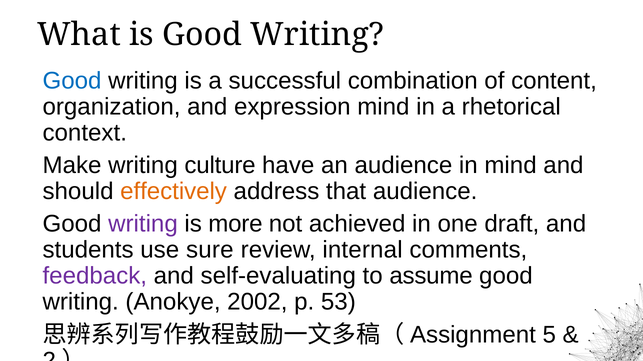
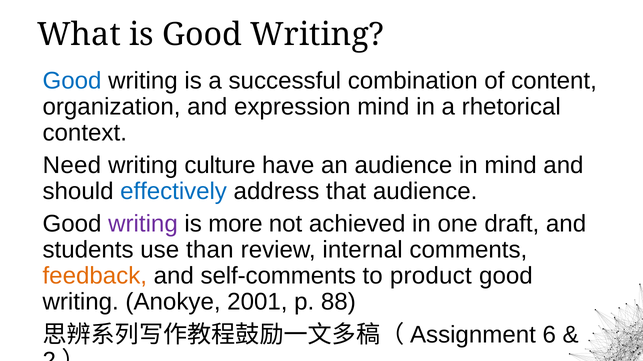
Make: Make -> Need (72, 166)
effectively colour: orange -> blue (174, 192)
sure: sure -> than (210, 251)
feedback colour: purple -> orange (95, 277)
self-evaluating: self-evaluating -> self-comments (278, 277)
assume: assume -> product (431, 277)
2002: 2002 -> 2001 (257, 303)
53: 53 -> 88 (338, 303)
5: 5 -> 6 (549, 335)
